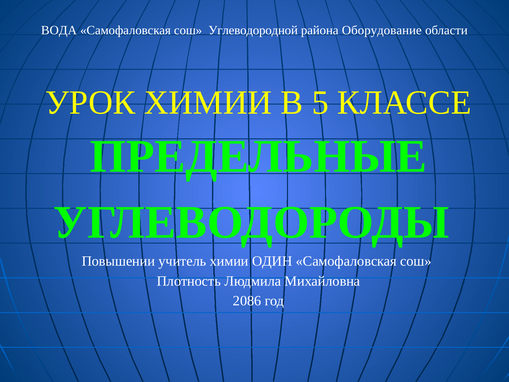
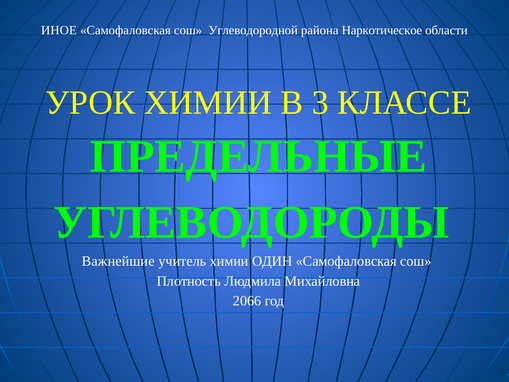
ВОДА: ВОДА -> ИНОЕ (59, 30)
Оборудование: Оборудование -> Наркотическое (382, 30)
5: 5 -> 3 (320, 103)
Повышении: Повышении -> Важнейшие (118, 261)
2086: 2086 -> 2066 (247, 301)
